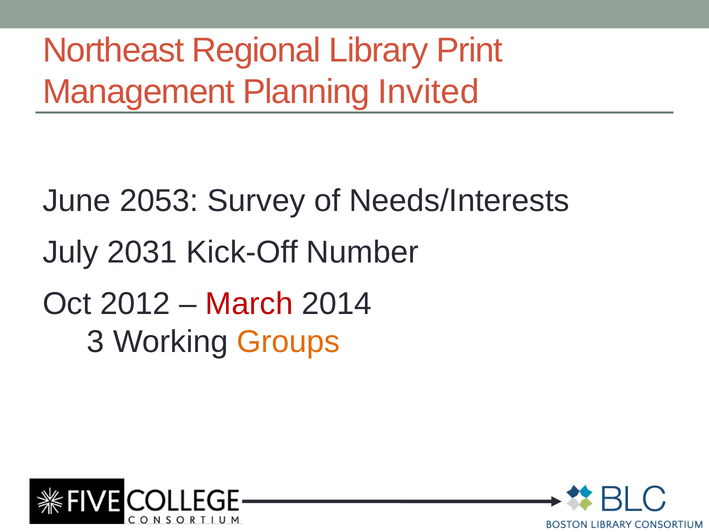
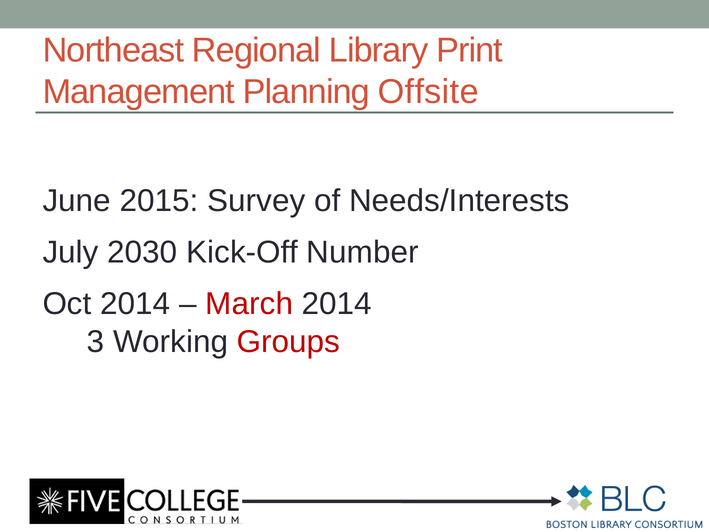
Invited: Invited -> Offsite (428, 92)
2053: 2053 -> 2015 (159, 201)
2031: 2031 -> 2030 (142, 252)
Oct 2012: 2012 -> 2014 (135, 304)
Groups colour: orange -> red (289, 342)
